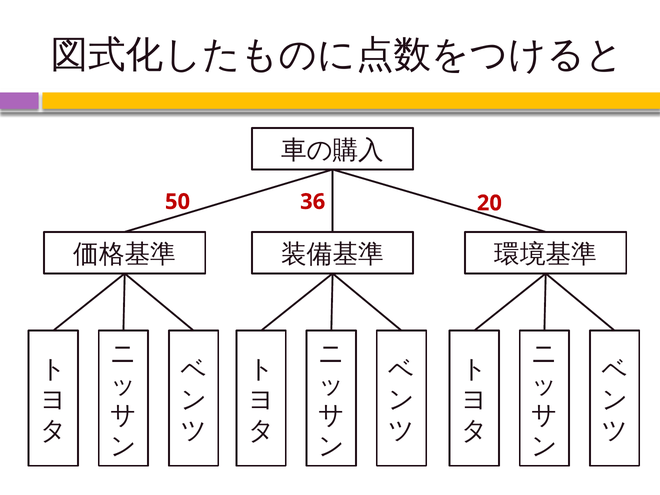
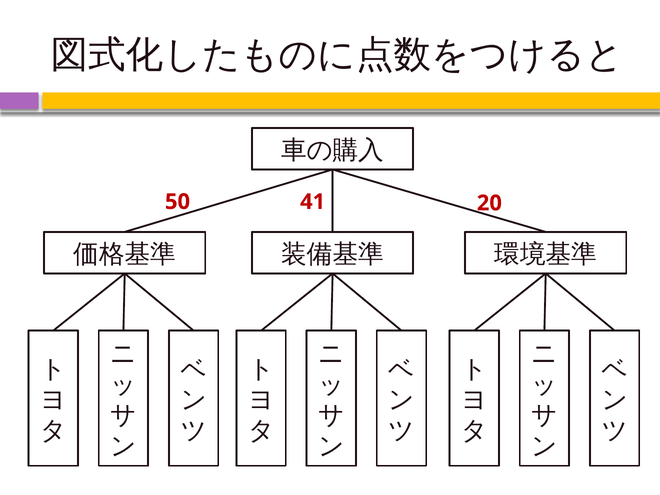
36: 36 -> 41 (313, 202)
